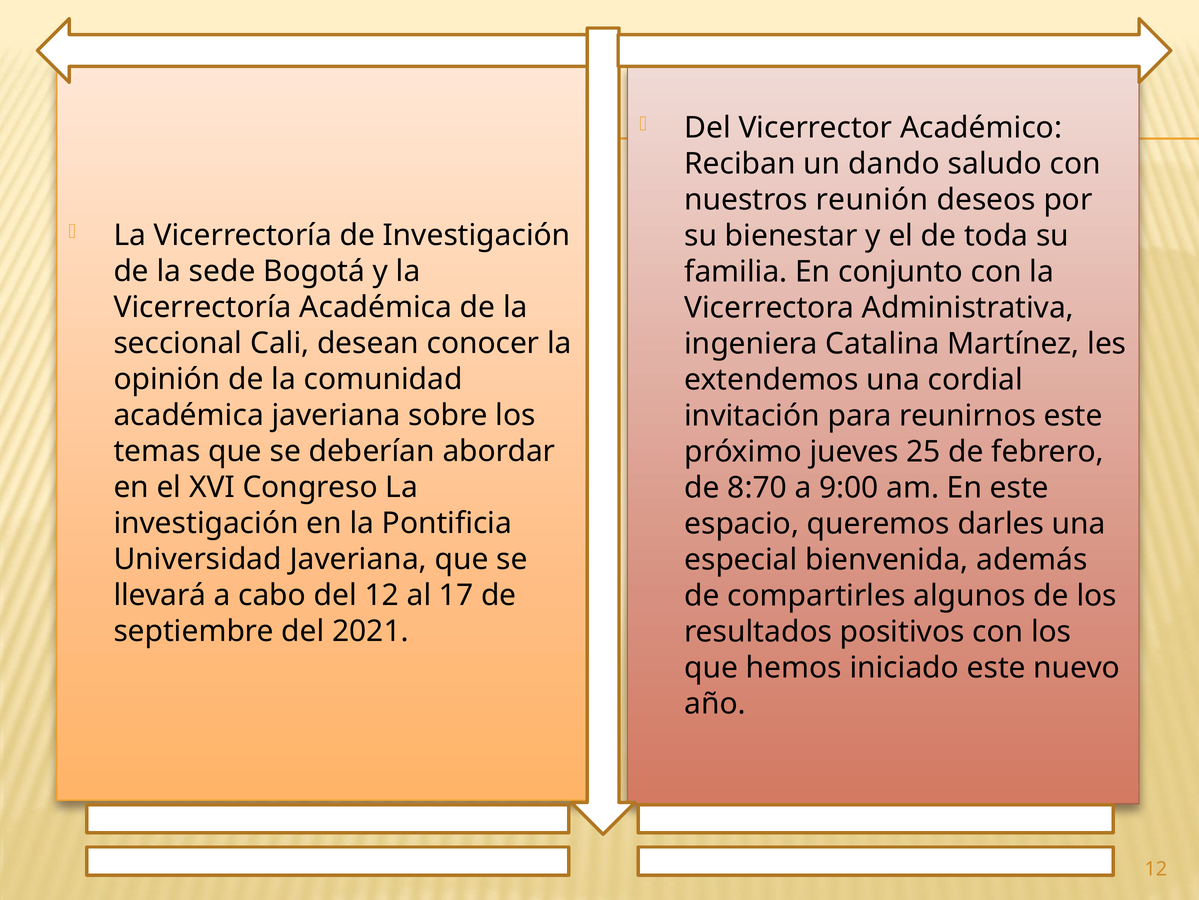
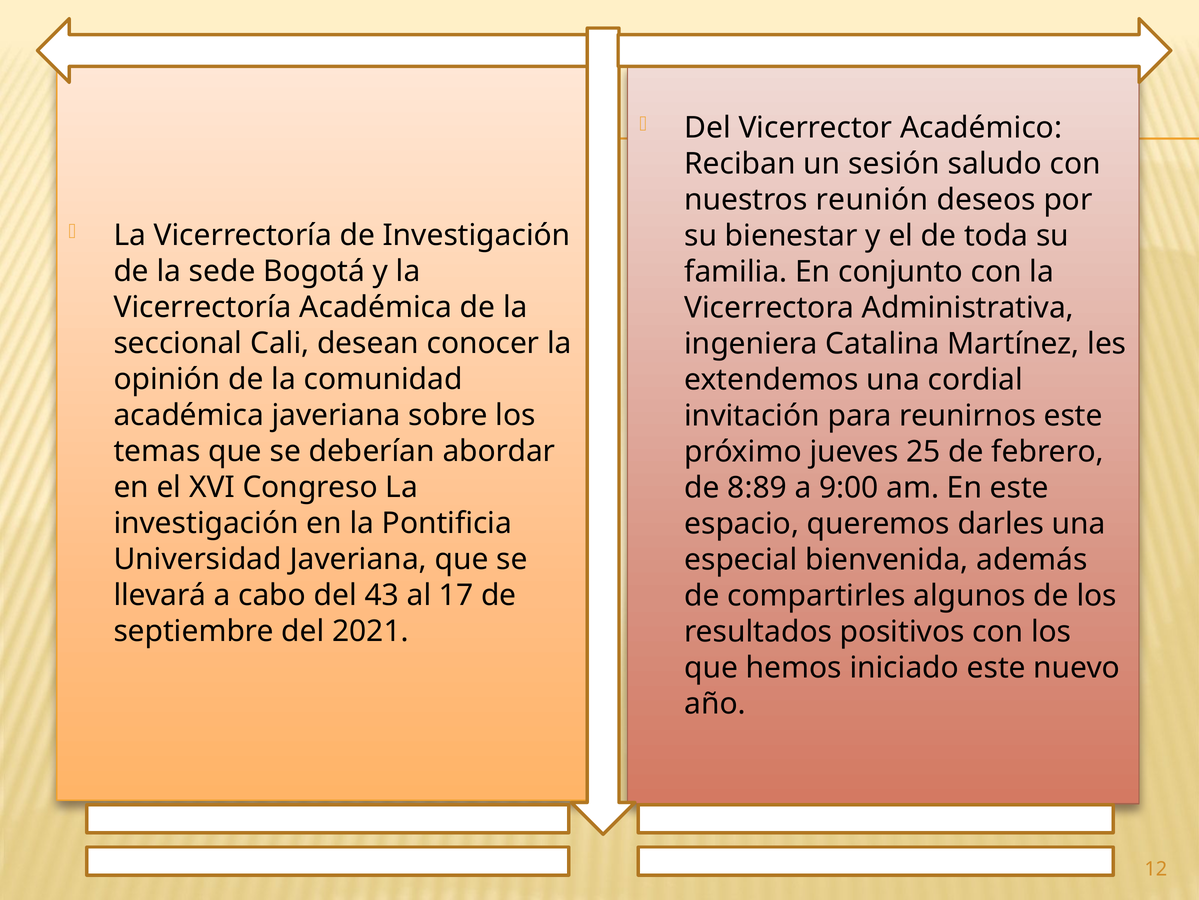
dando: dando -> sesión (894, 164)
8:70: 8:70 -> 8:89 (757, 487)
del 12: 12 -> 43 (382, 595)
